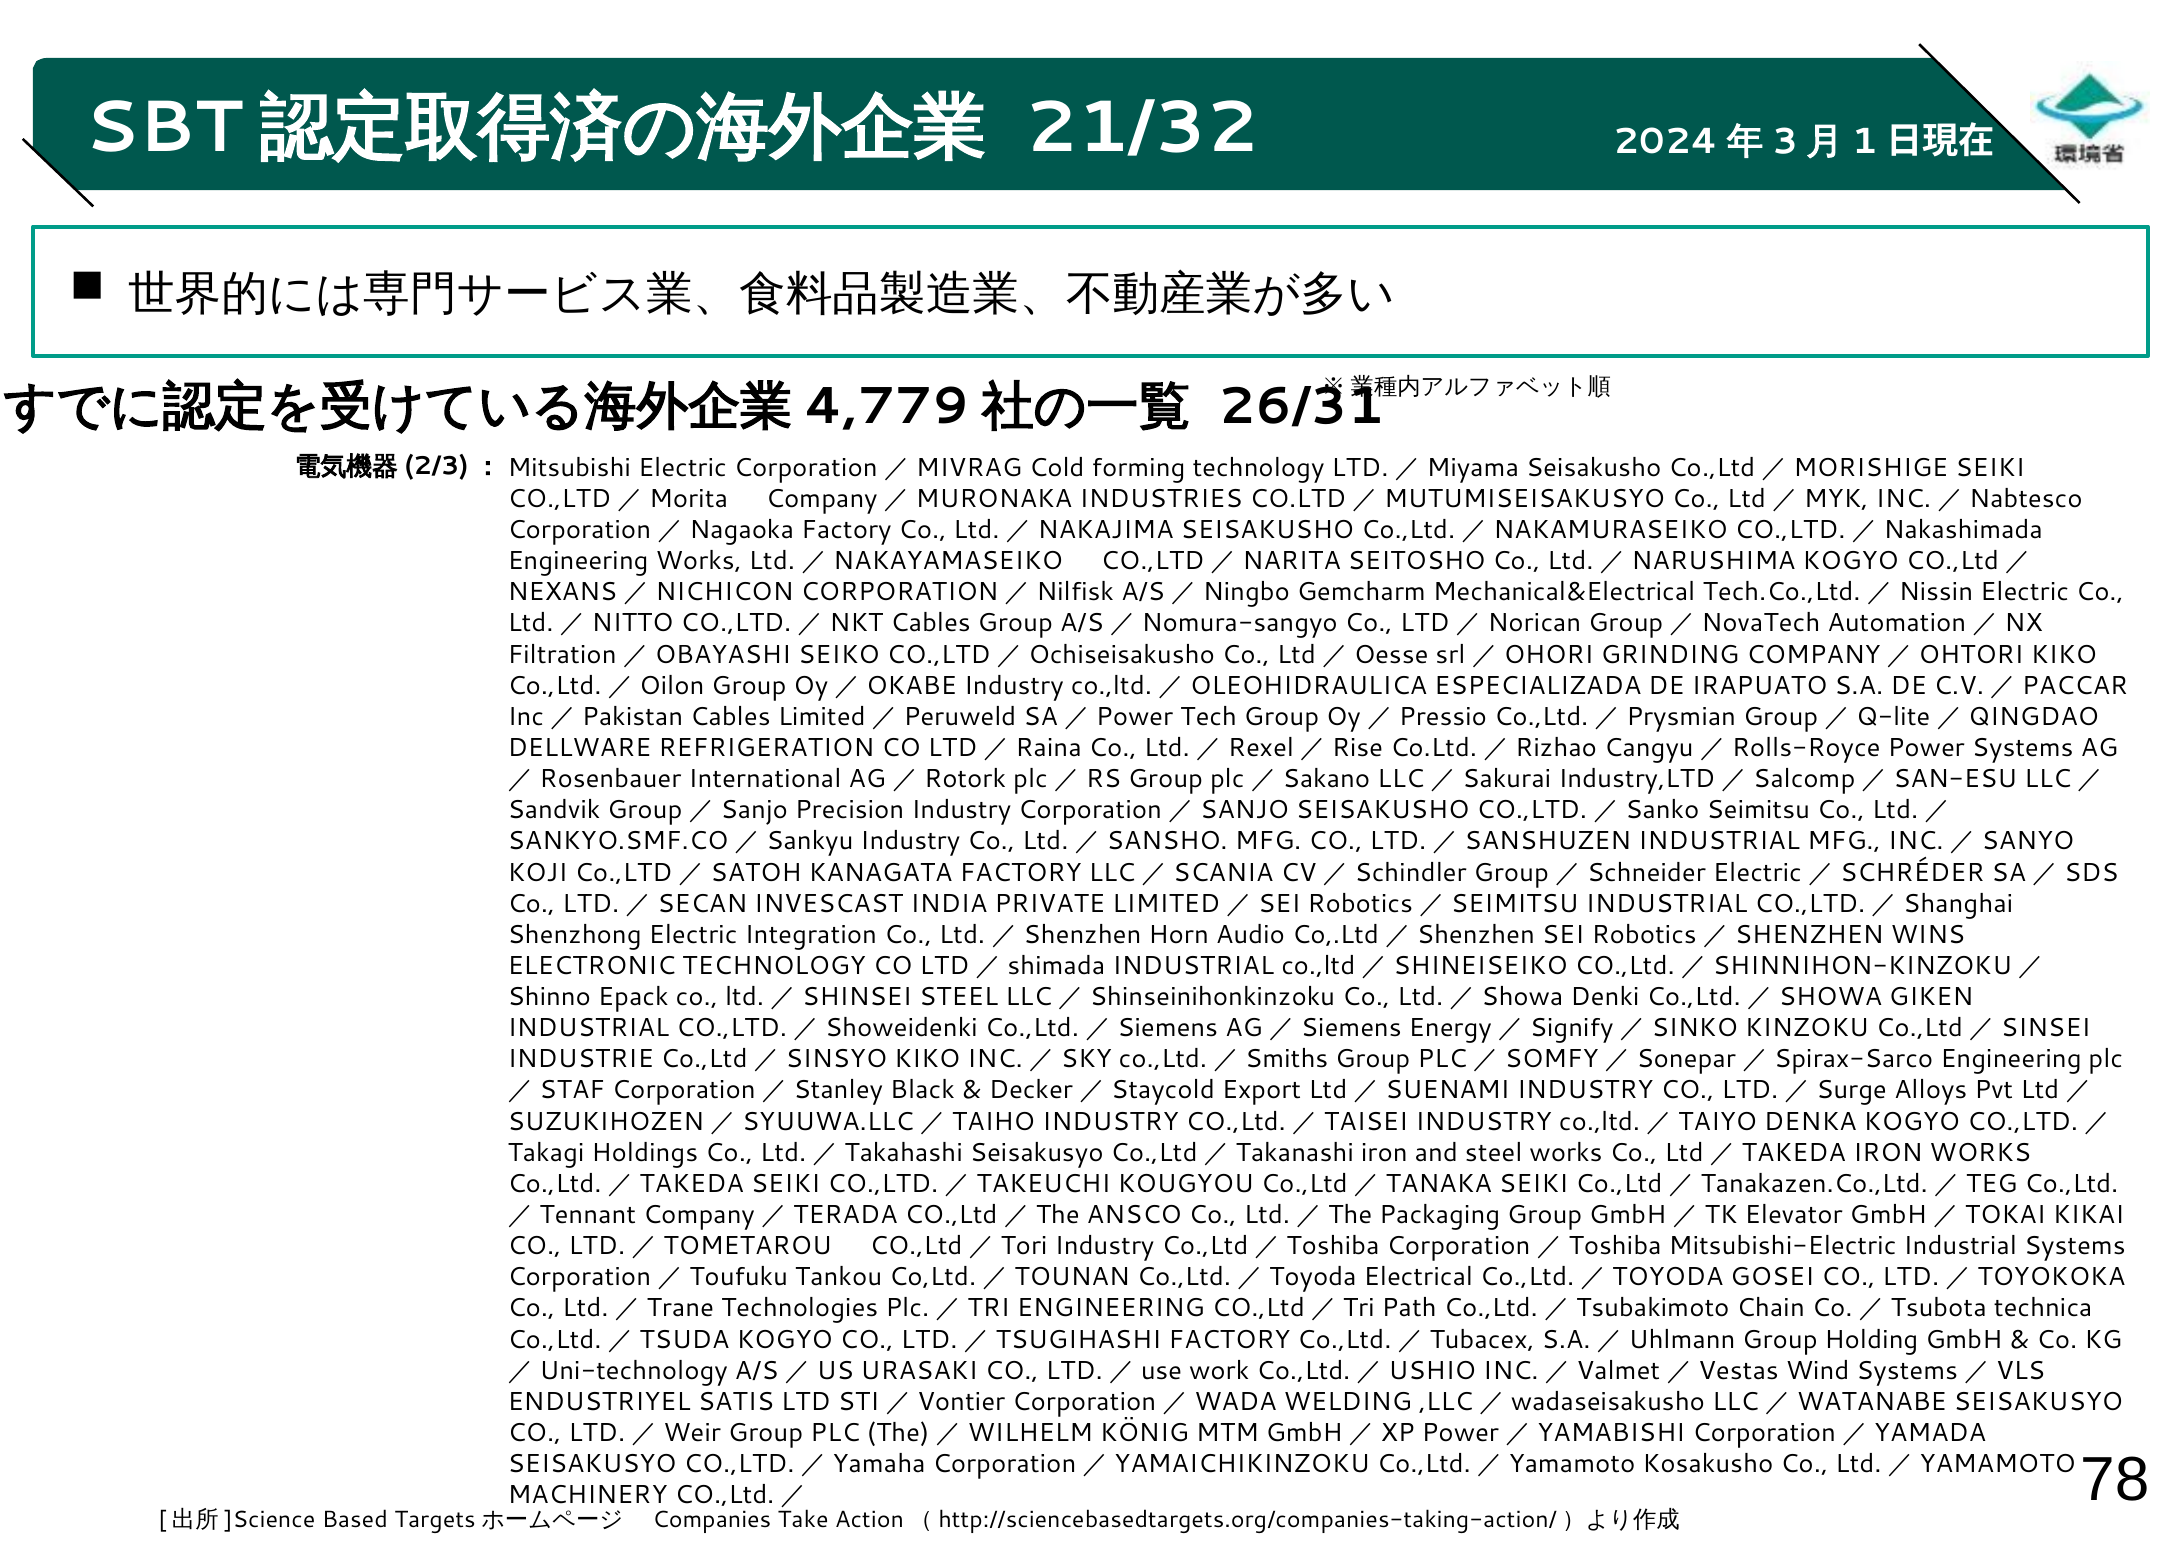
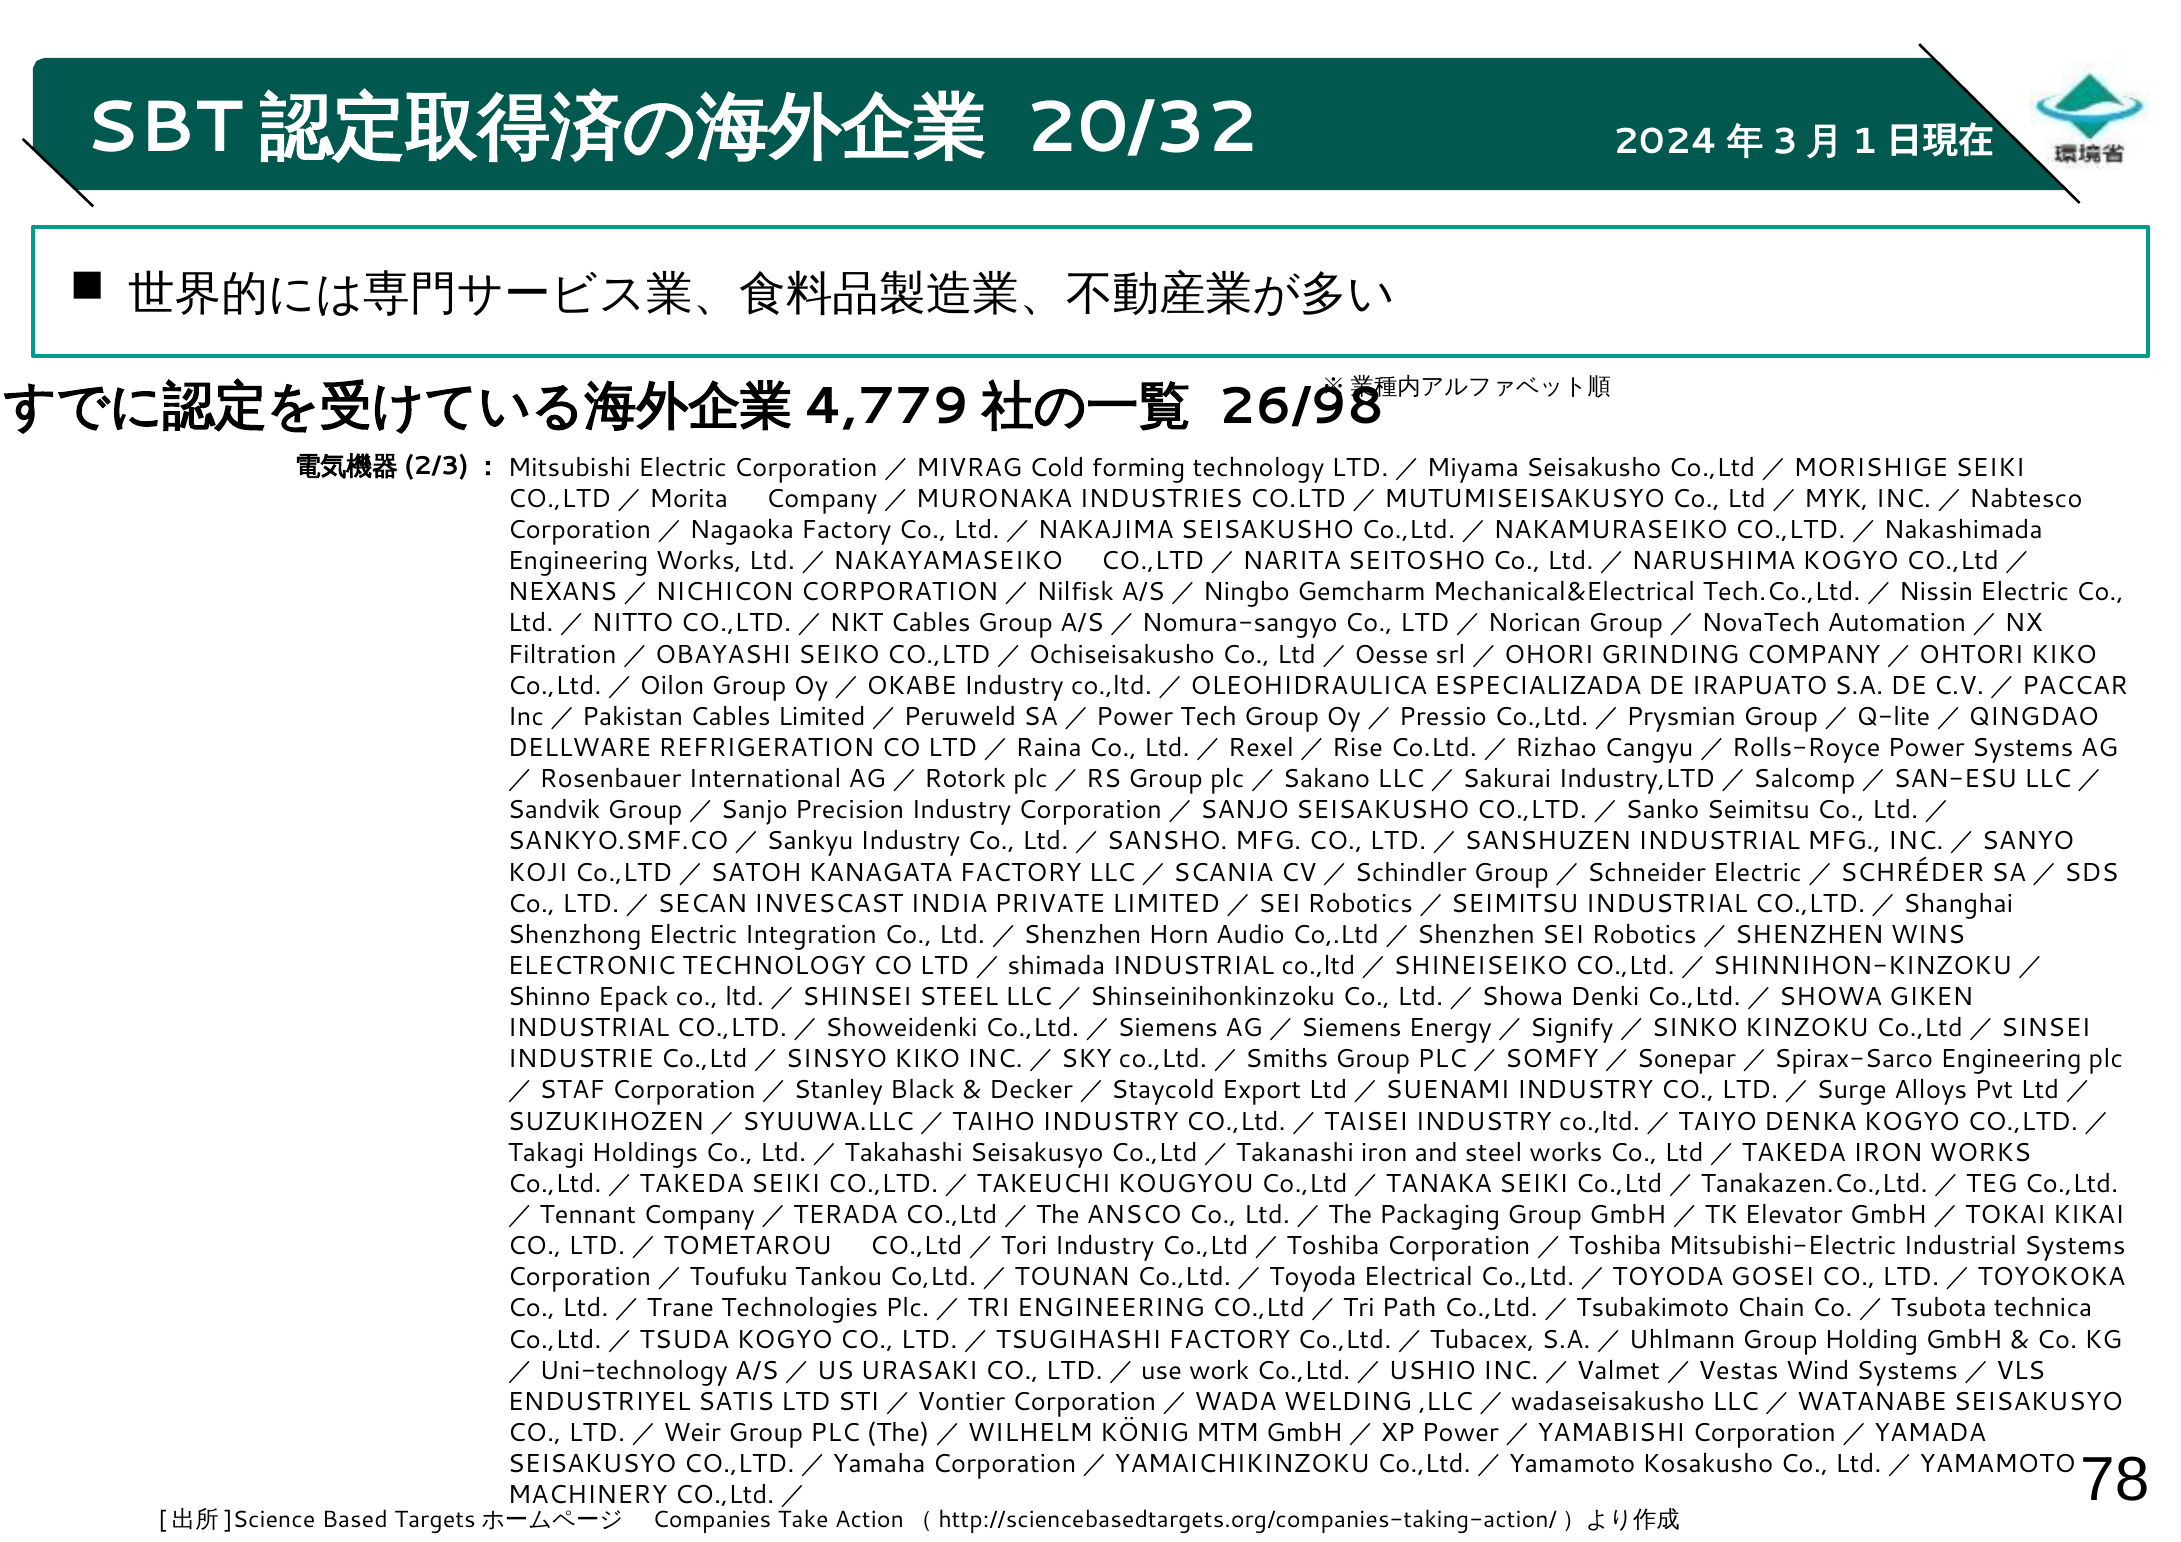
21/32: 21/32 -> 20/32 (1142, 127)
26/31: 26/31 -> 26/98 (1302, 406)
